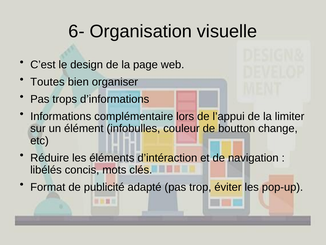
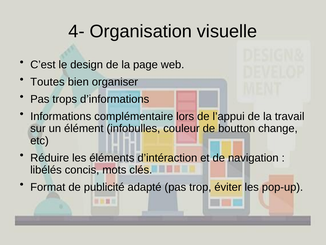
6-: 6- -> 4- (76, 31)
limiter: limiter -> travail (290, 116)
